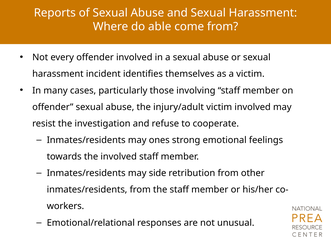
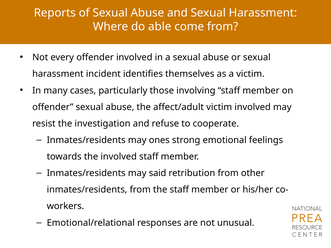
injury/adult: injury/adult -> affect/adult (179, 107)
side: side -> said (158, 173)
